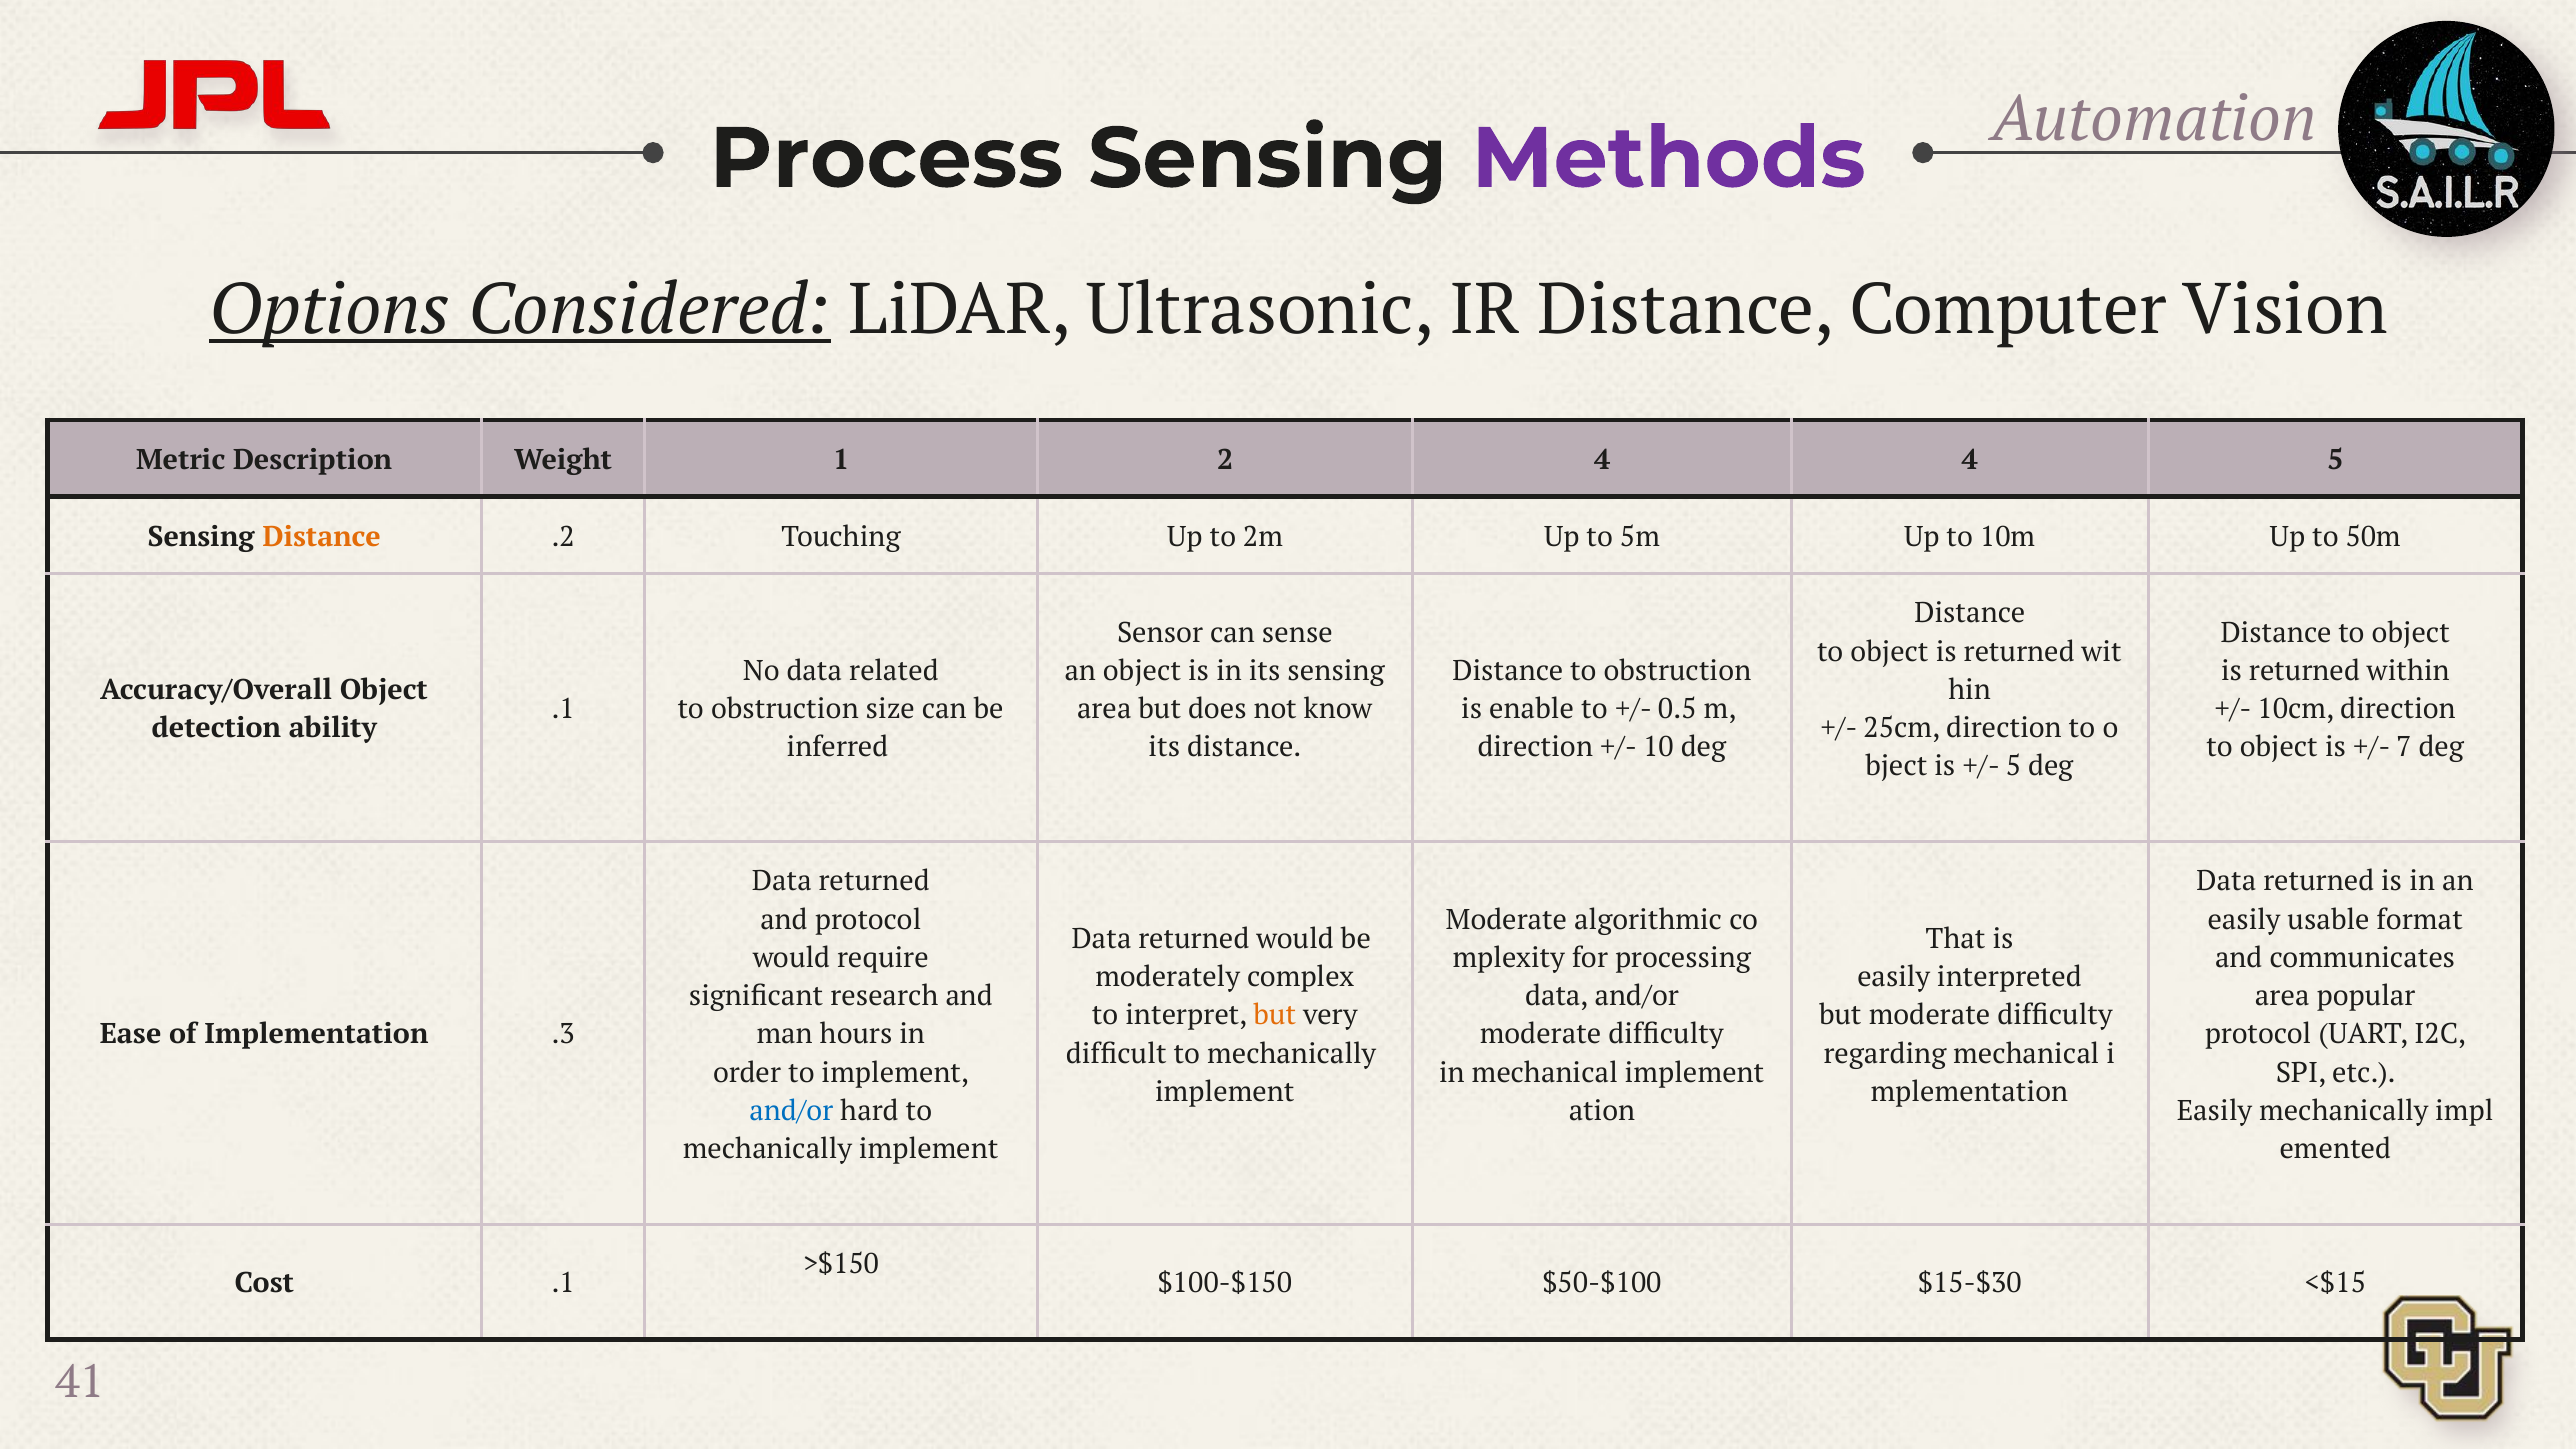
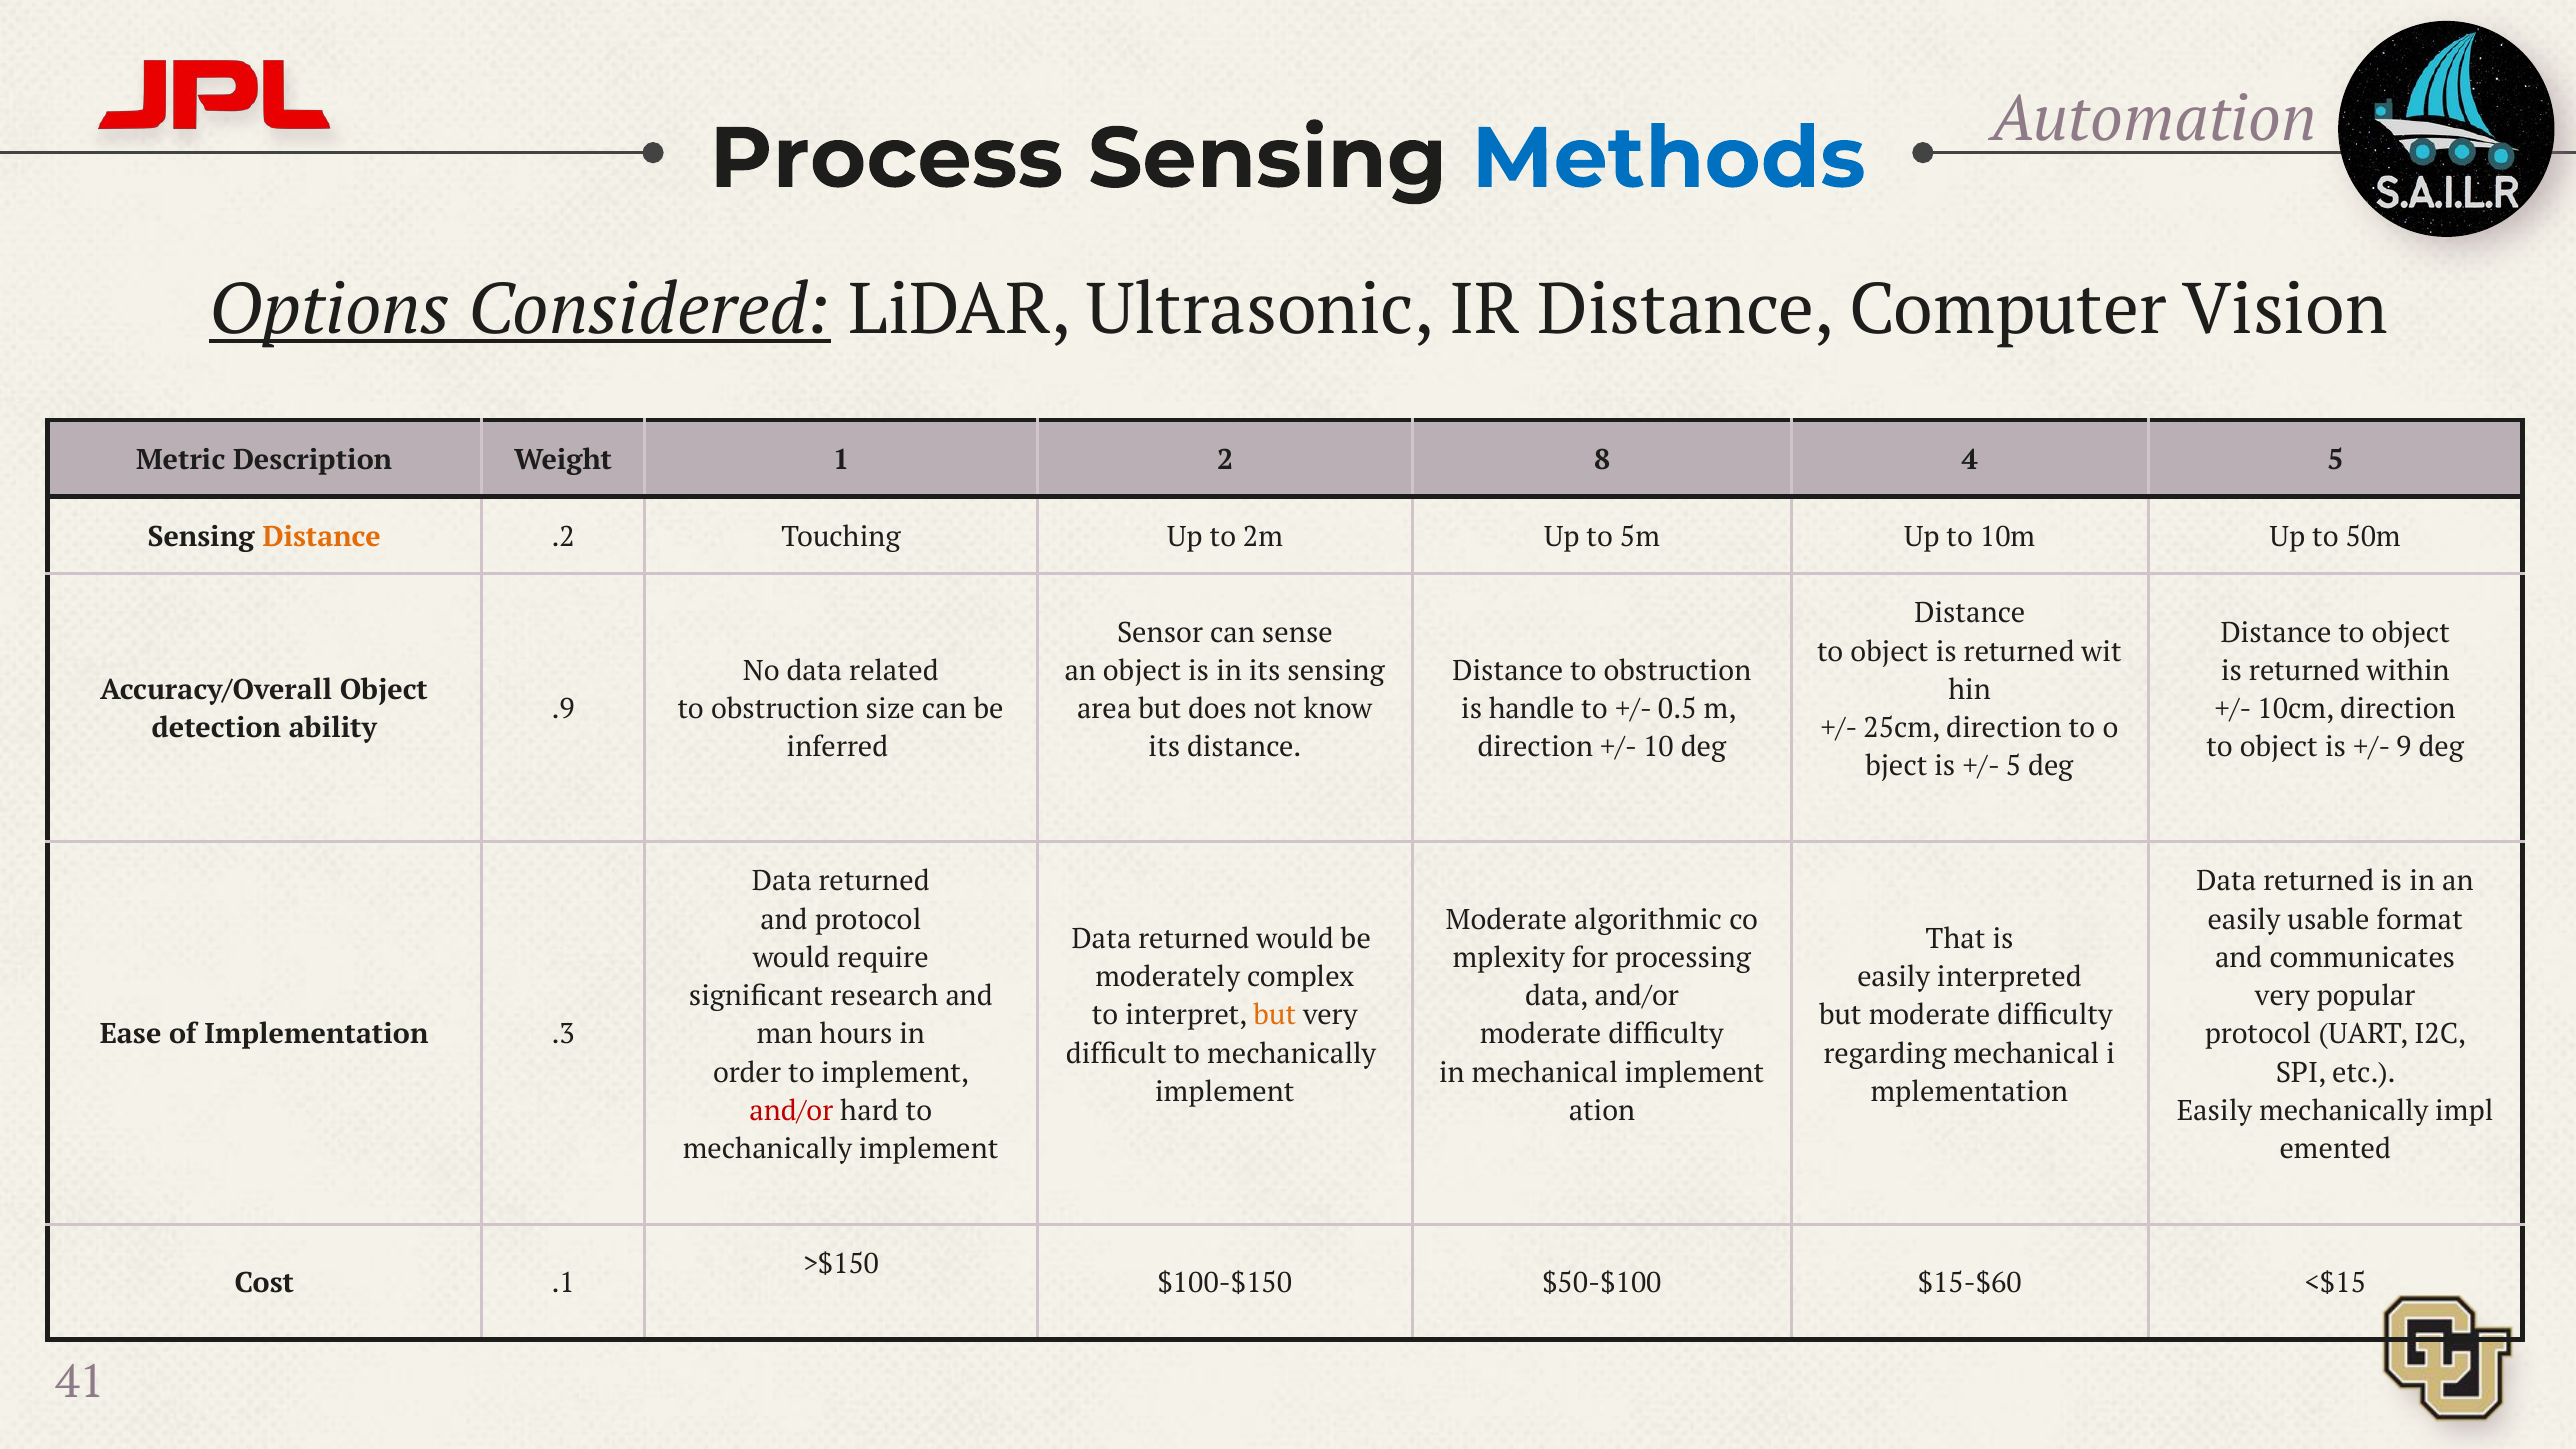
Methods colour: purple -> blue (1669, 159)
2 4: 4 -> 8 (1602, 460)
.1: .1 -> .9 (563, 709)
enable: enable -> handle (1532, 709)
7: 7 -> 9 (2404, 747)
area: area -> very (2282, 996)
and/or colour: blue -> red (791, 1111)
$15-$30: $15-$30 -> $15-$60 (1970, 1283)
